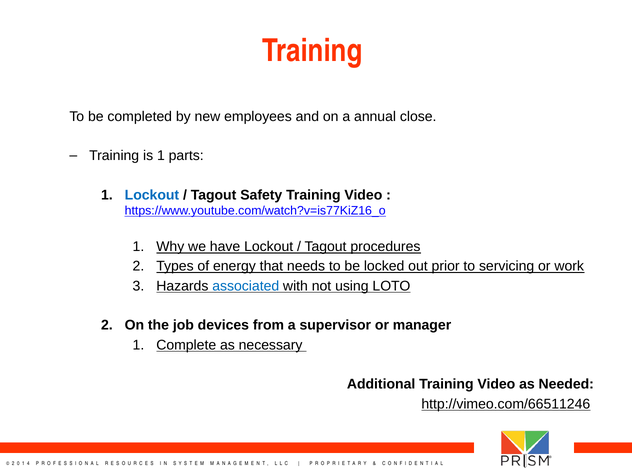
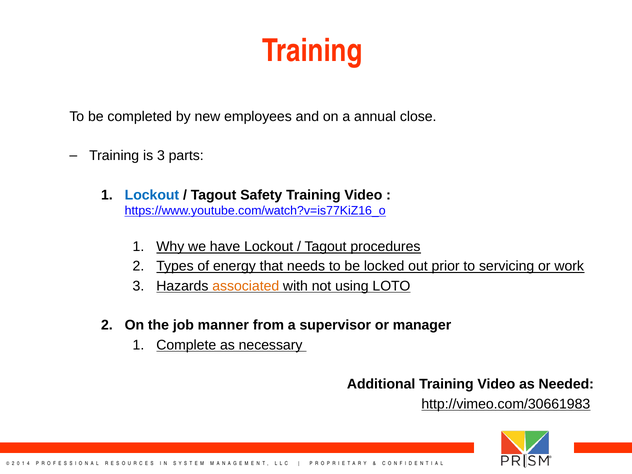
is 1: 1 -> 3 (161, 156)
associated colour: blue -> orange (246, 286)
devices: devices -> manner (223, 325)
http://vimeo.com/66511246: http://vimeo.com/66511246 -> http://vimeo.com/30661983 (506, 404)
